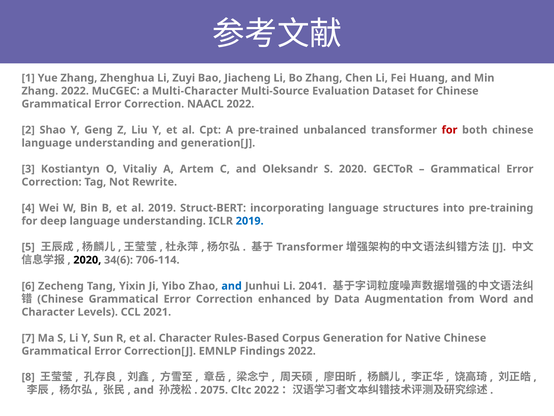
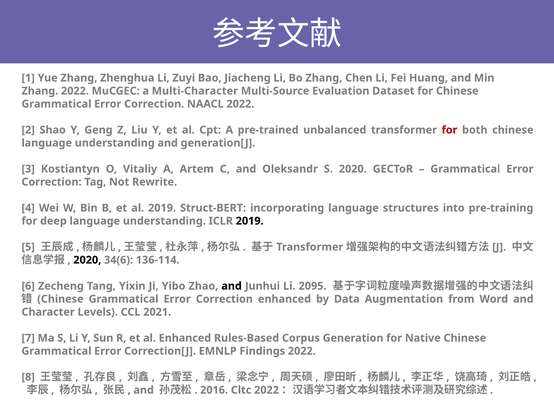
2019 colour: blue -> black (250, 221)
706-114: 706-114 -> 136-114 (158, 260)
and colour: blue -> black (232, 286)
2041: 2041 -> 2095 (313, 286)
al Character: Character -> Enhanced (185, 338)
2075: 2075 -> 2016 (214, 390)
